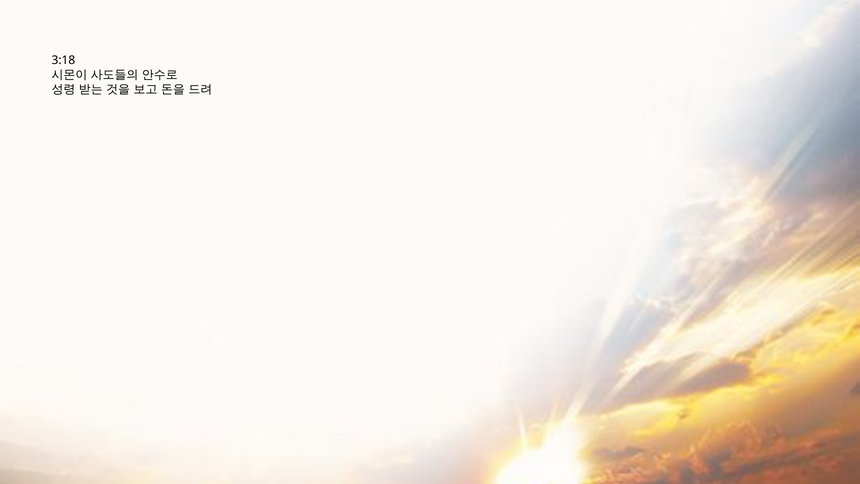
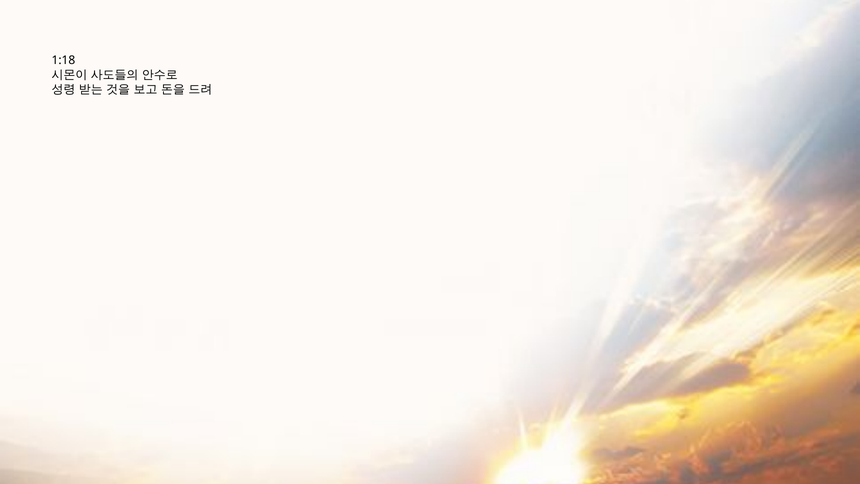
3:18: 3:18 -> 1:18 (63, 60)
